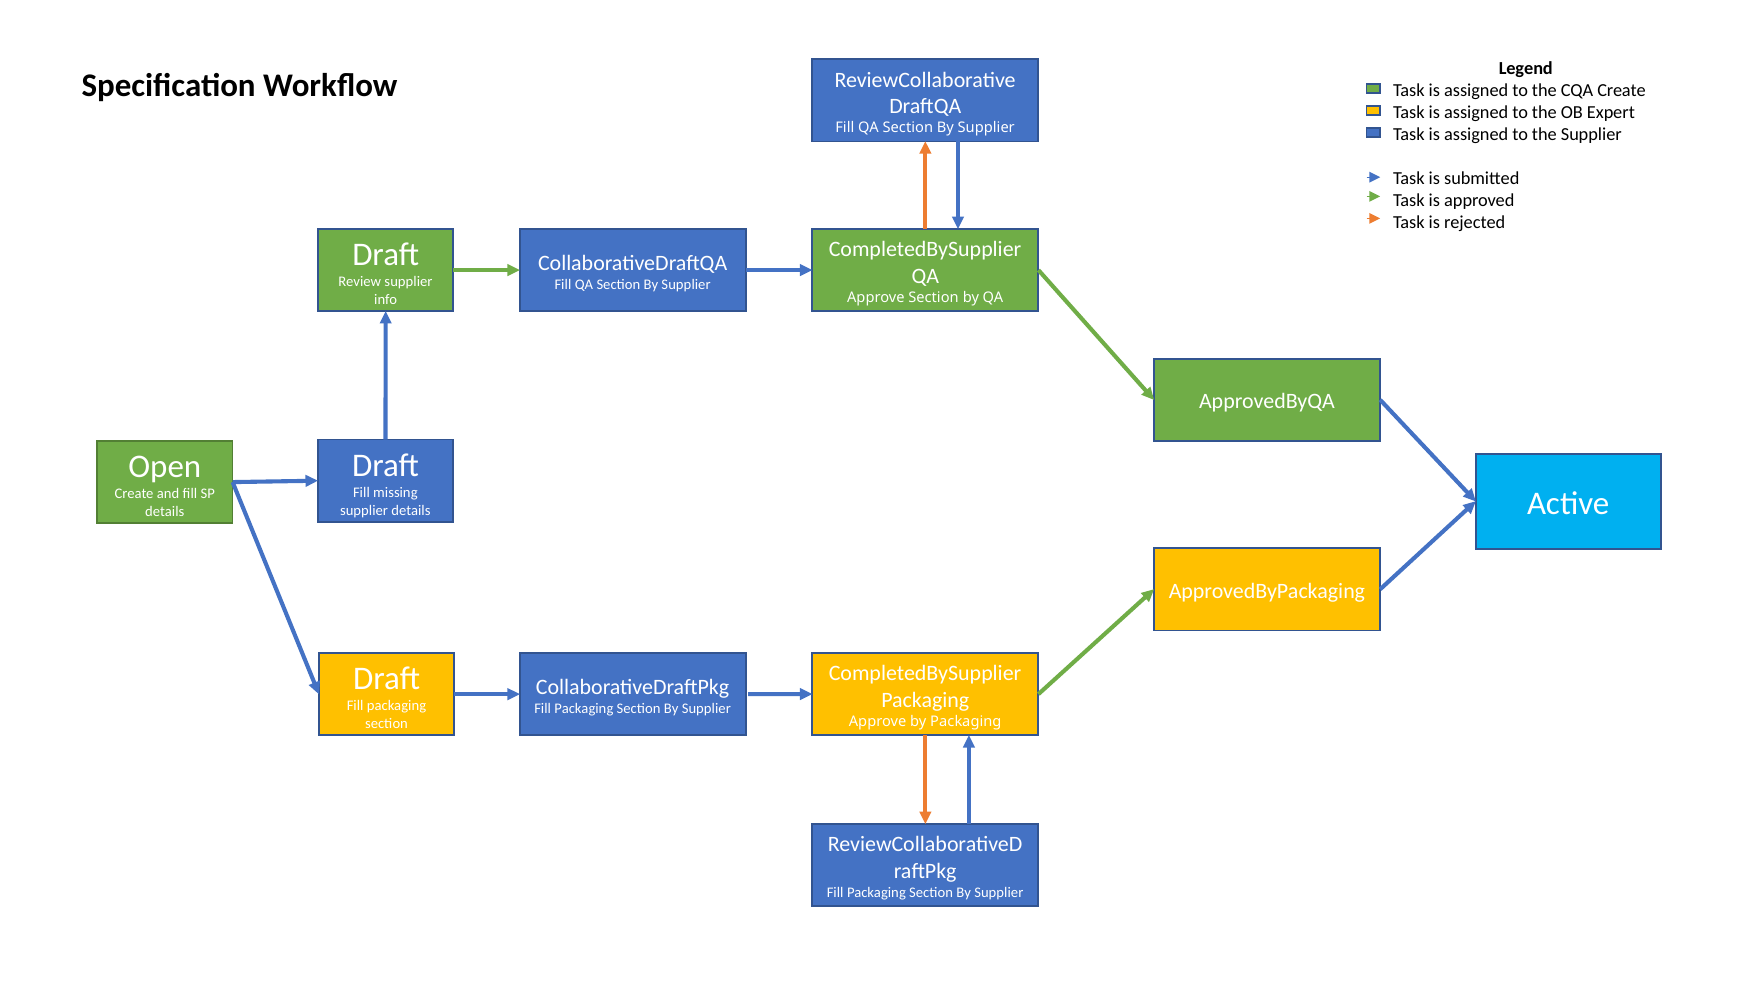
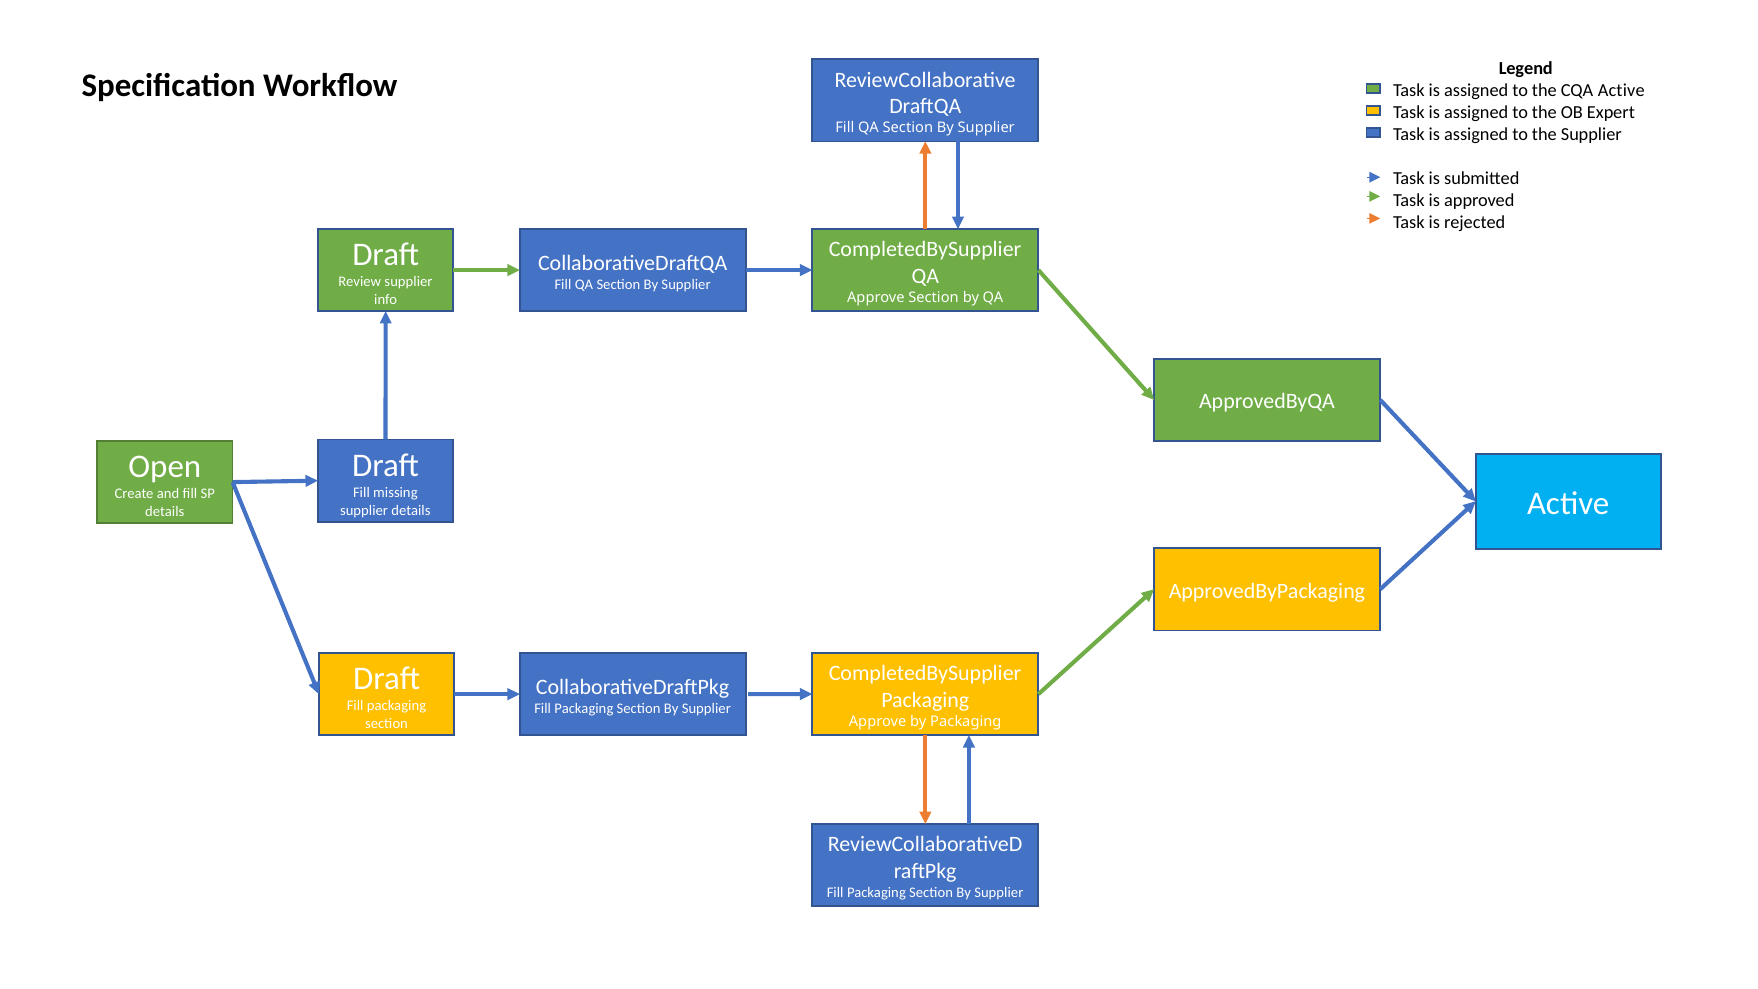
CQA Create: Create -> Active (1621, 90)
